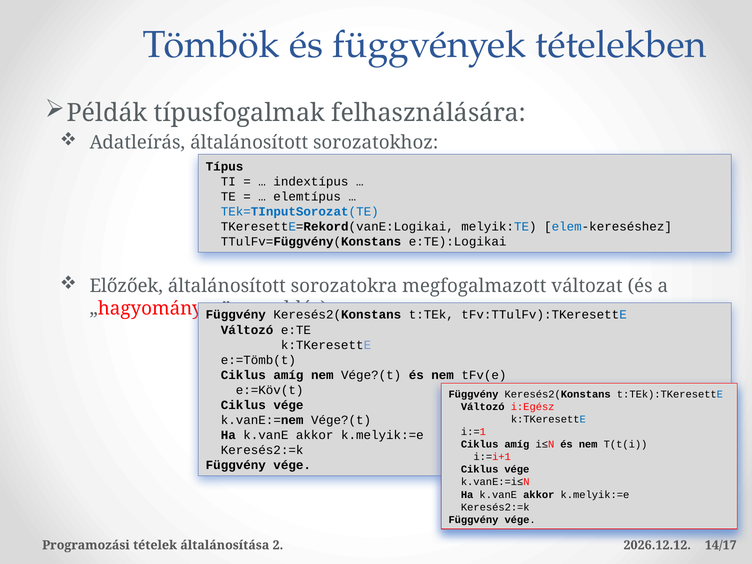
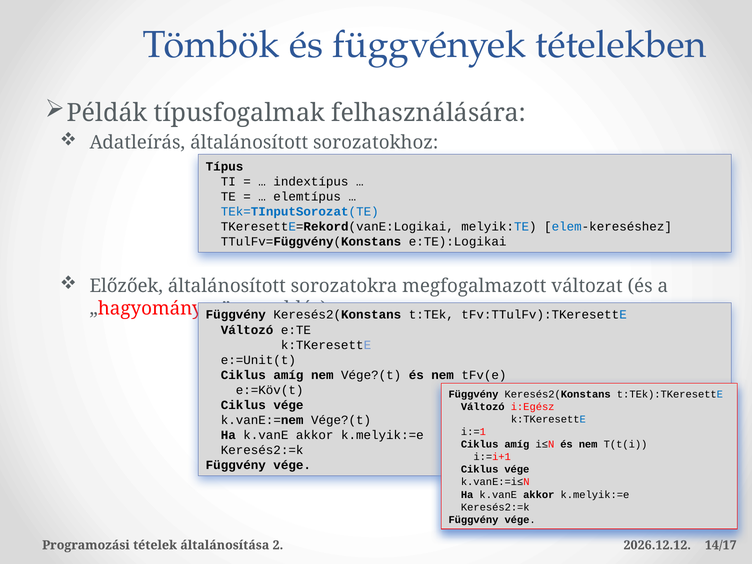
e:=Tömb(t: e:=Tömb(t -> e:=Unit(t (258, 360)
